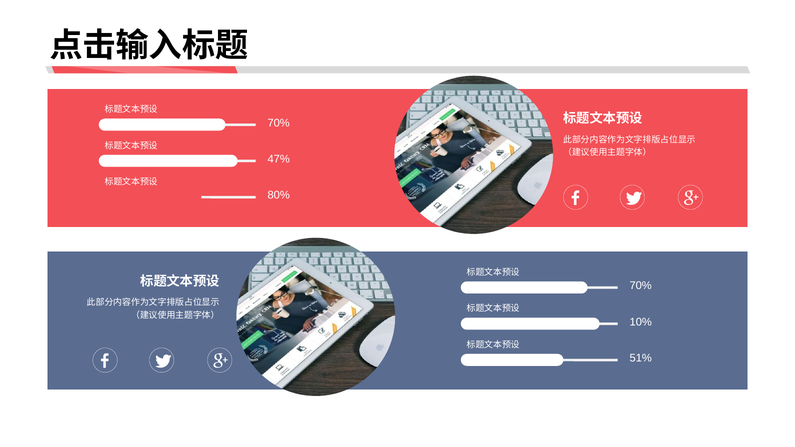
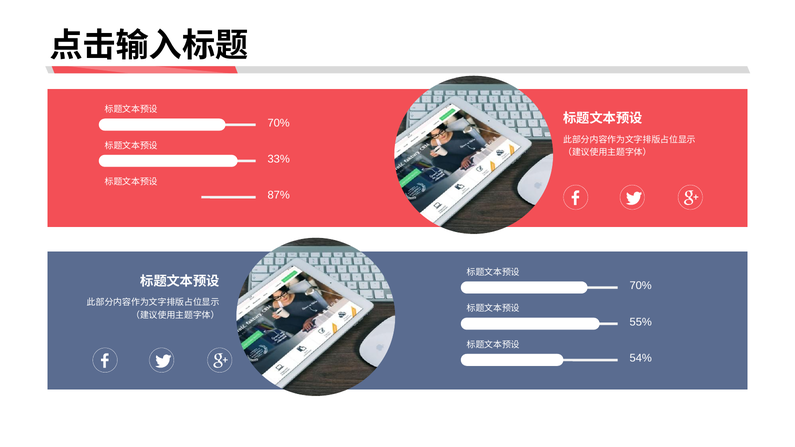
47%: 47% -> 33% (279, 159)
80%: 80% -> 87% (279, 195)
10%: 10% -> 55% (641, 322)
51%: 51% -> 54% (641, 358)
